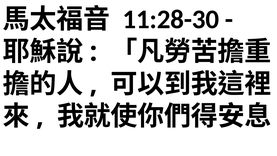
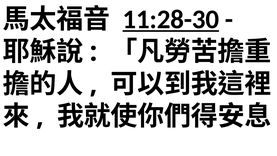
11:28-30 underline: none -> present (171, 19)
